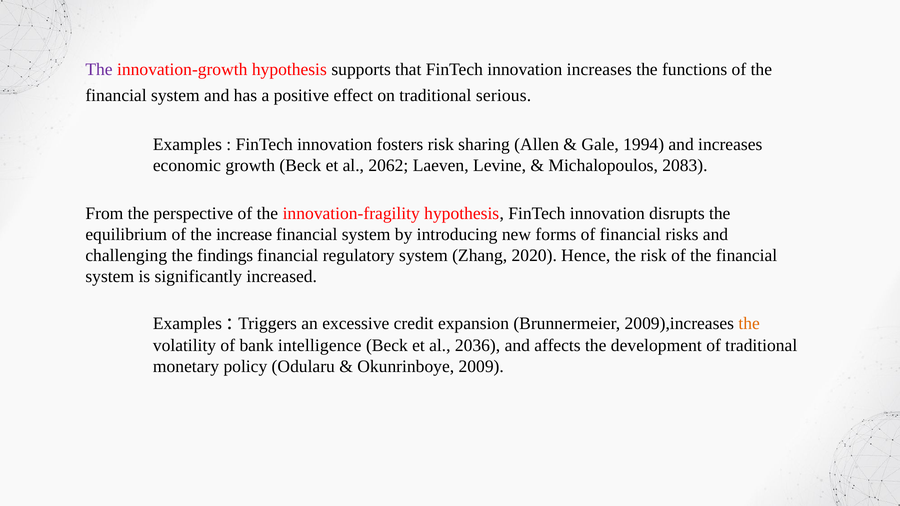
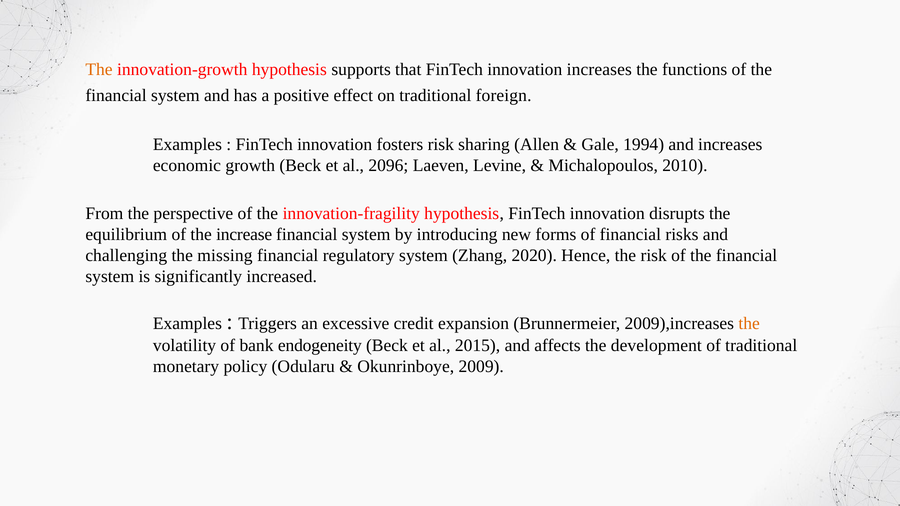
The colour: purple -> orange (99, 70)
serious: serious -> foreign (504, 96)
2062: 2062 -> 2096 (388, 166)
2083: 2083 -> 2010 (685, 166)
findings: findings -> missing (225, 256)
intelligence: intelligence -> endogeneity (320, 346)
2036: 2036 -> 2015 (478, 346)
